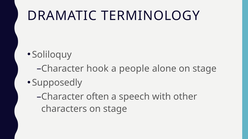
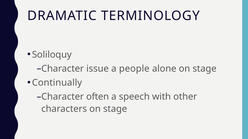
hook: hook -> issue (98, 69)
Supposedly: Supposedly -> Continually (57, 83)
